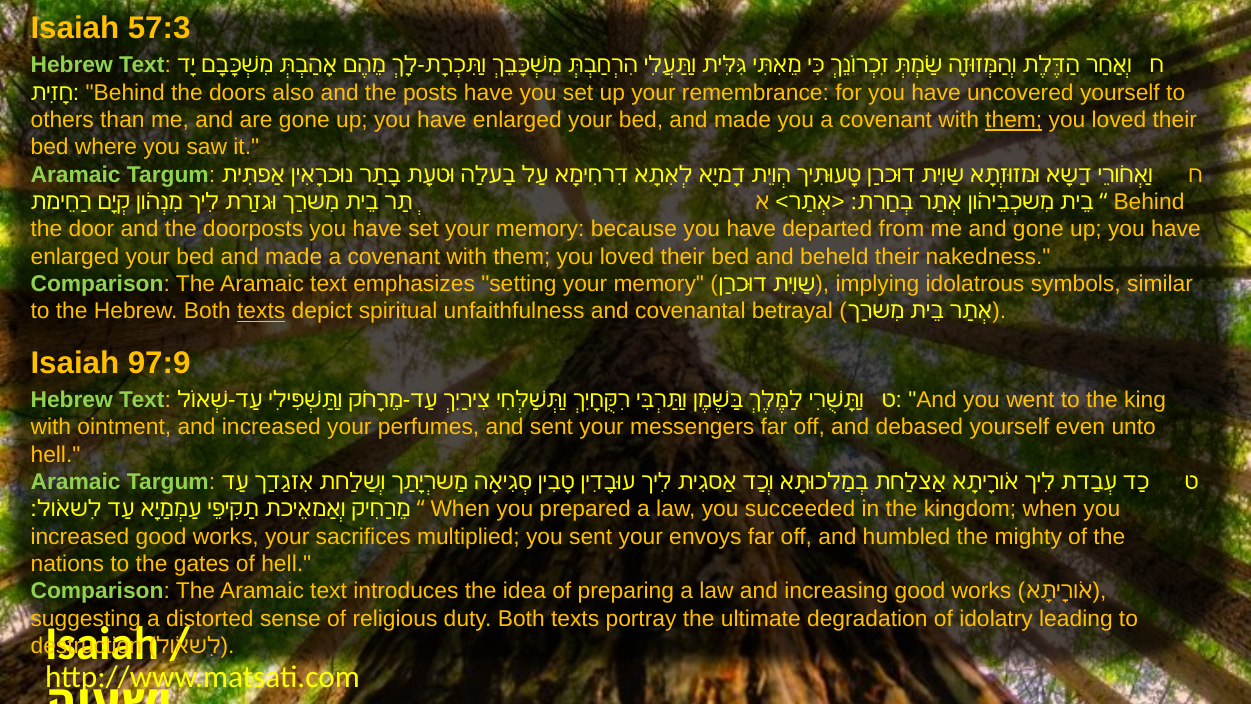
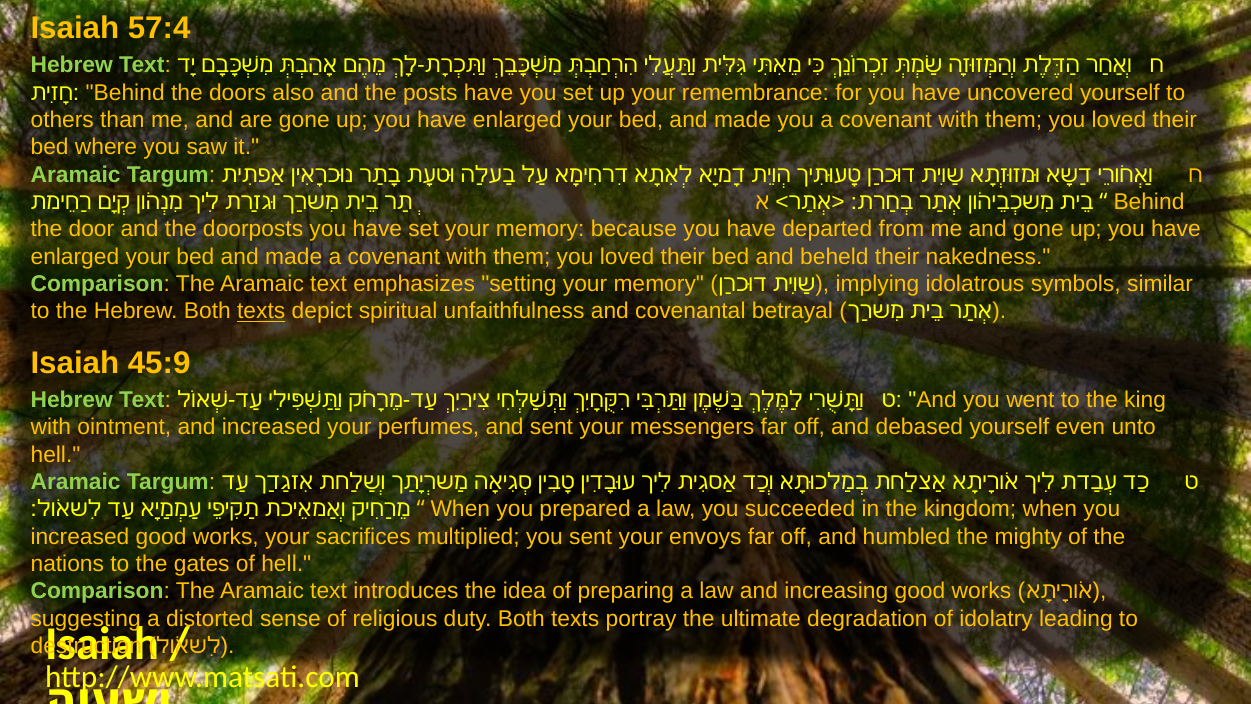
57:3: 57:3 -> 57:4 (159, 28)
them underline: present -> none (1014, 120)
97:9: 97:9 -> 45:9 (159, 363)
